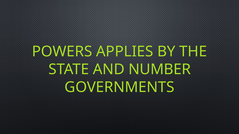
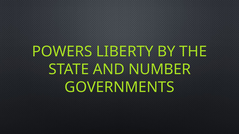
APPLIES: APPLIES -> LIBERTY (125, 52)
